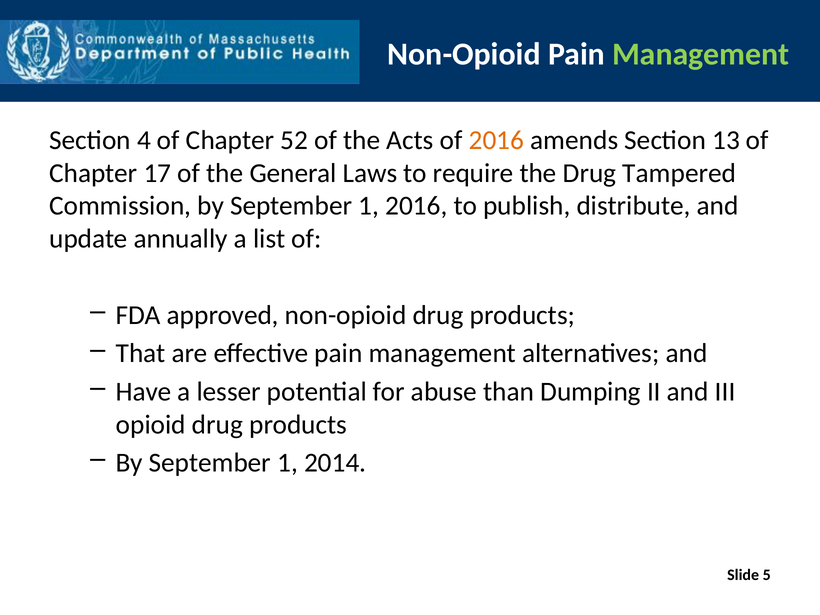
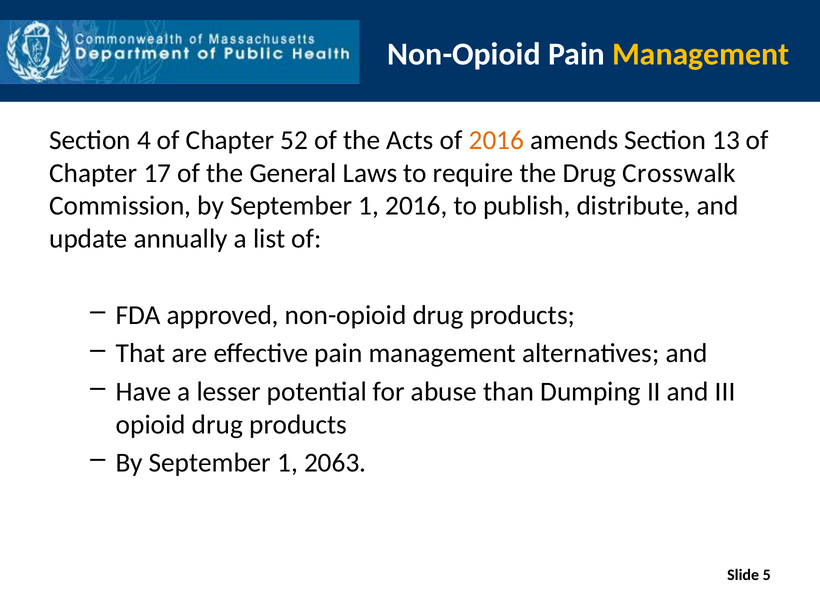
Management colour: light green -> yellow (701, 54)
Tampered: Tampered -> Crosswalk (679, 173)
2014: 2014 -> 2063 (335, 463)
